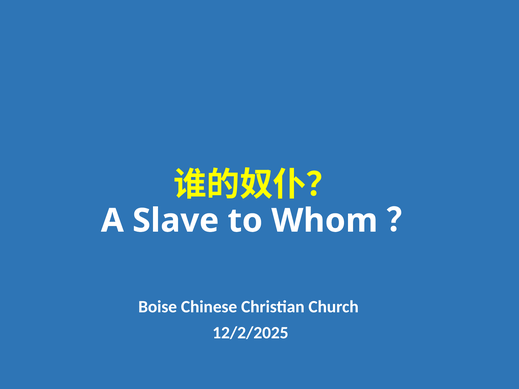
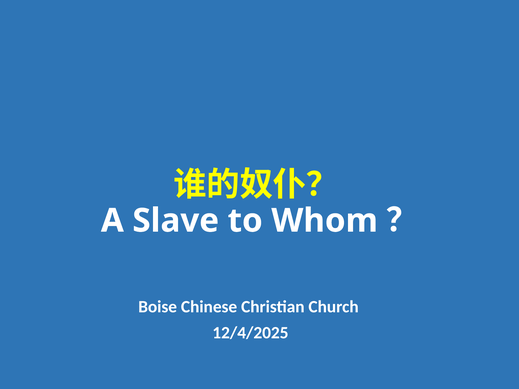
12/2/2025: 12/2/2025 -> 12/4/2025 (250, 333)
